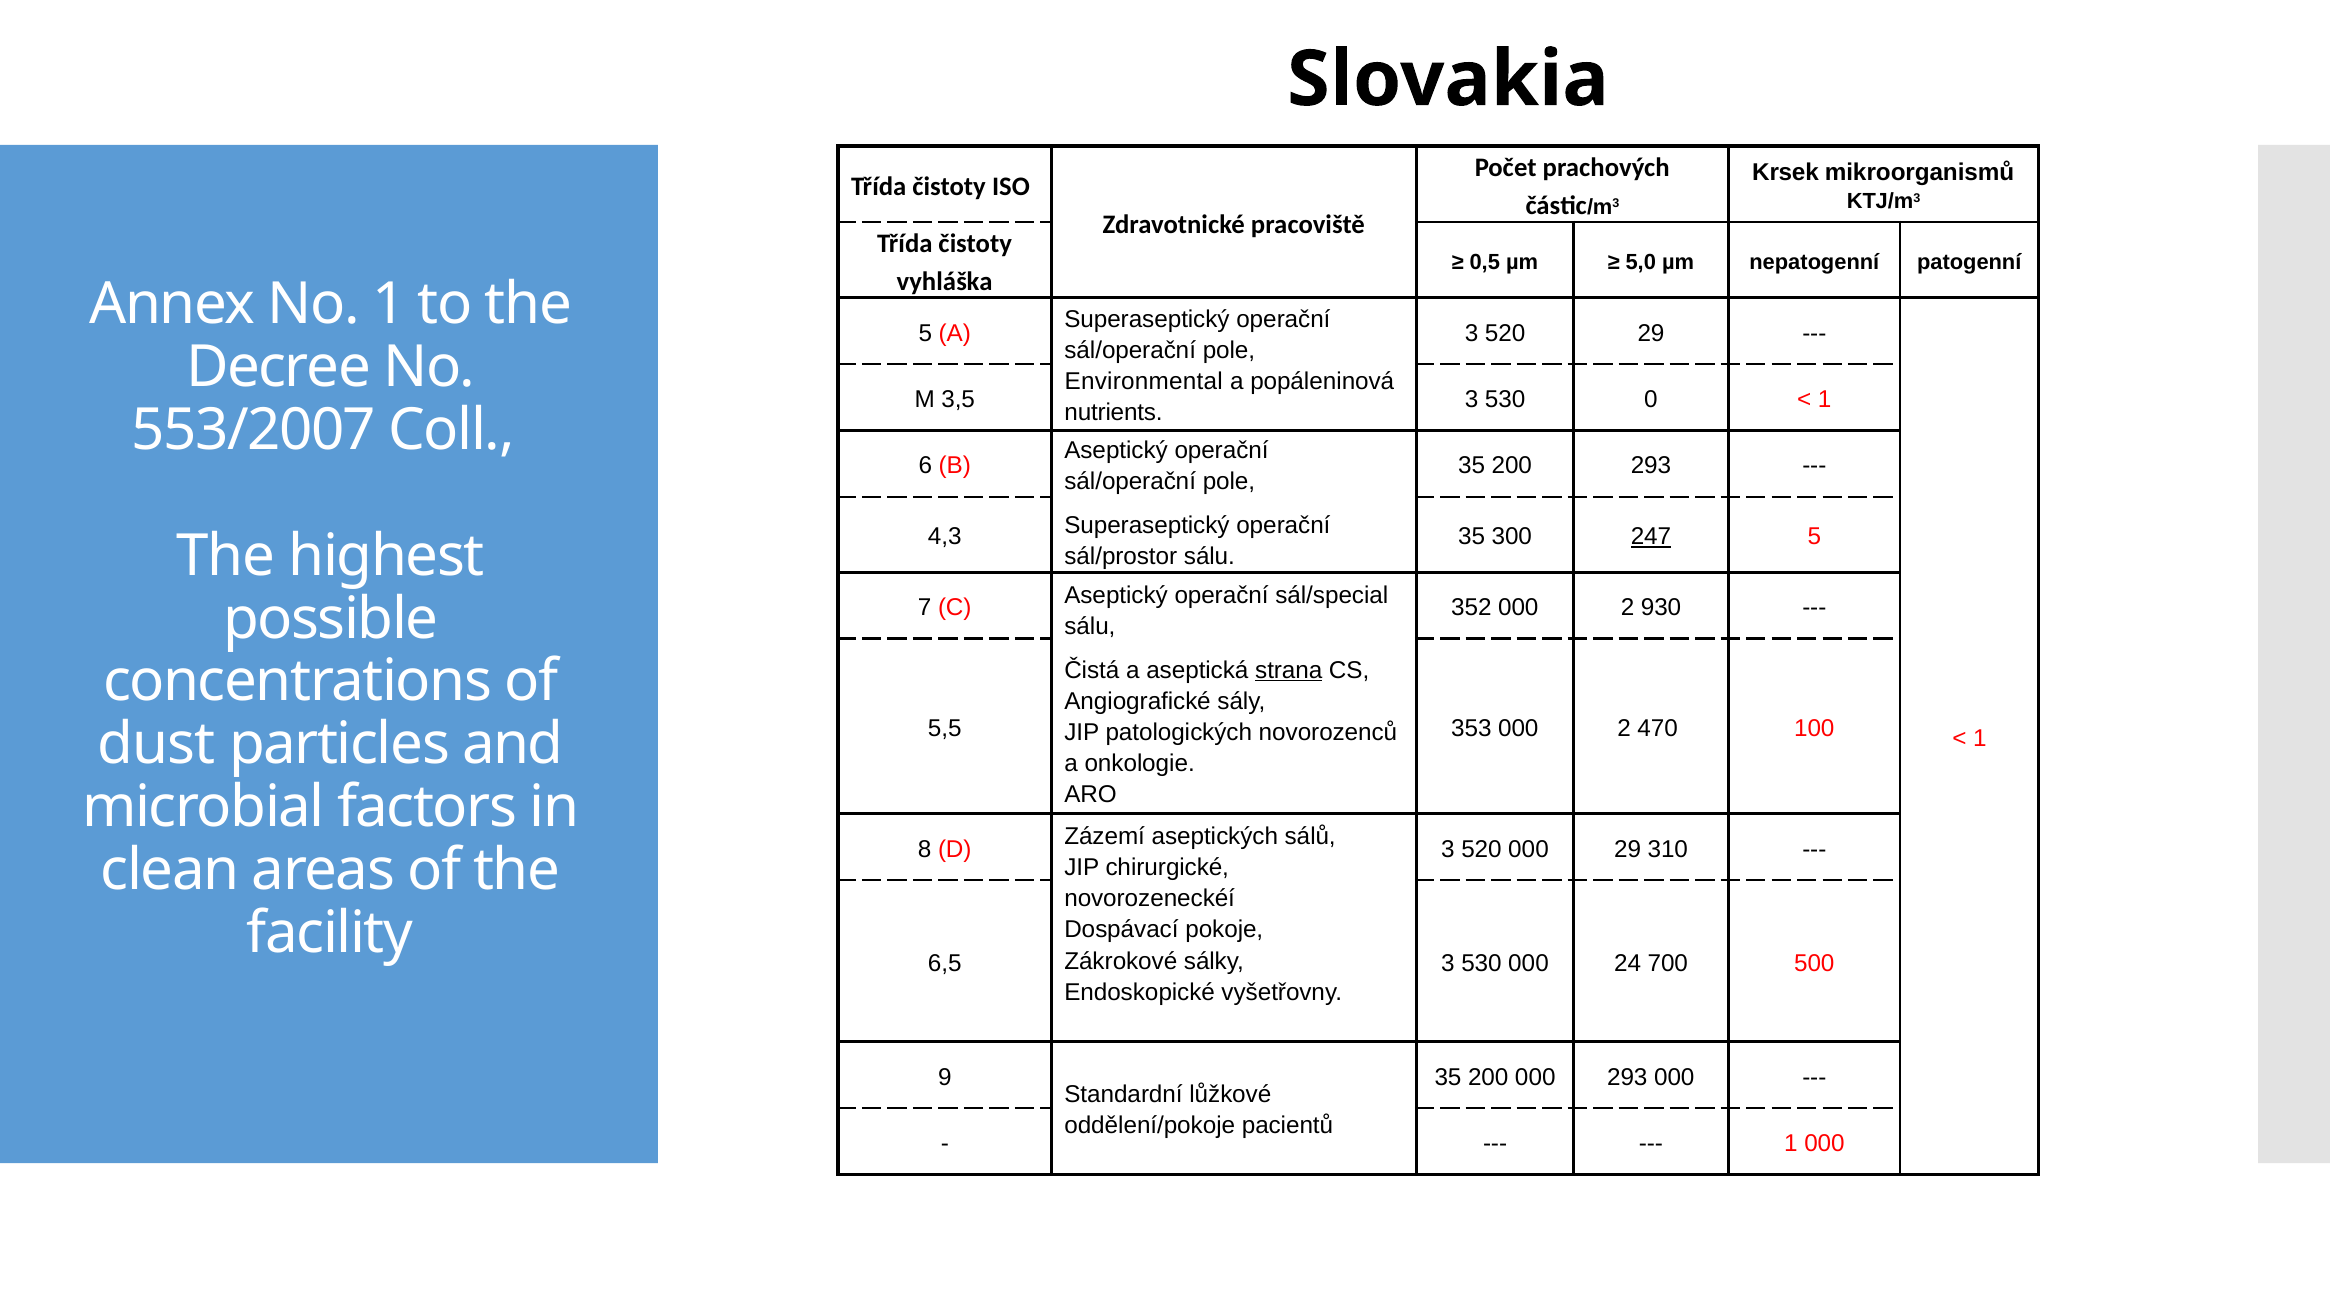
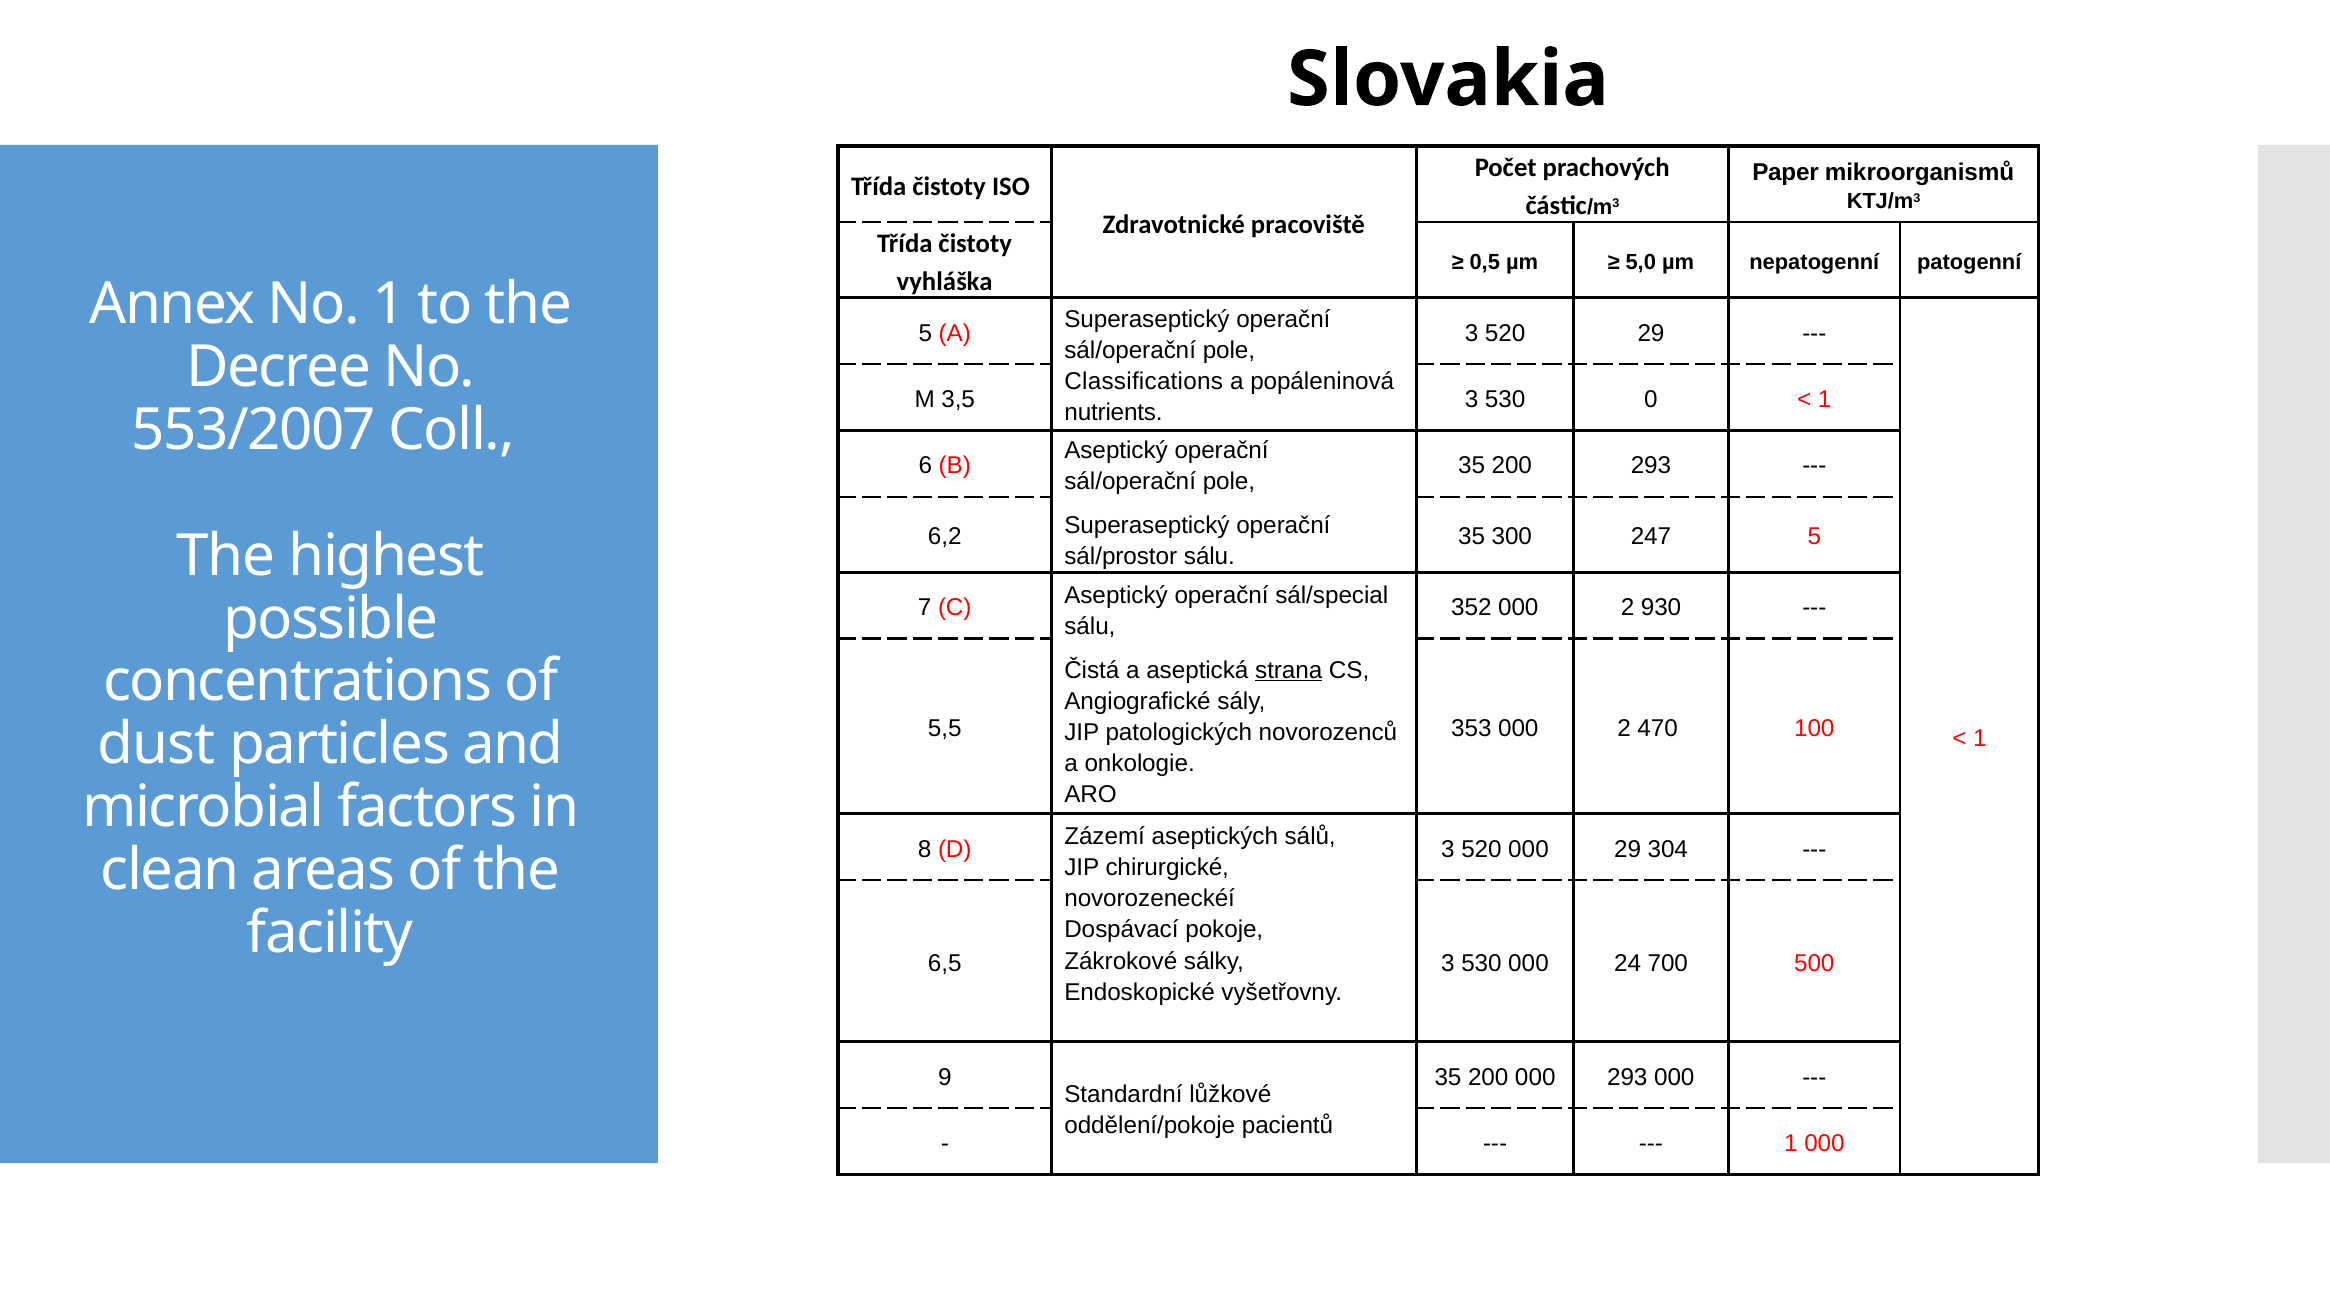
Krsek: Krsek -> Paper (1785, 172)
Environmental: Environmental -> Classifications (1144, 382)
4,3: 4,3 -> 6,2 (945, 537)
247 underline: present -> none (1651, 537)
310: 310 -> 304 (1668, 849)
